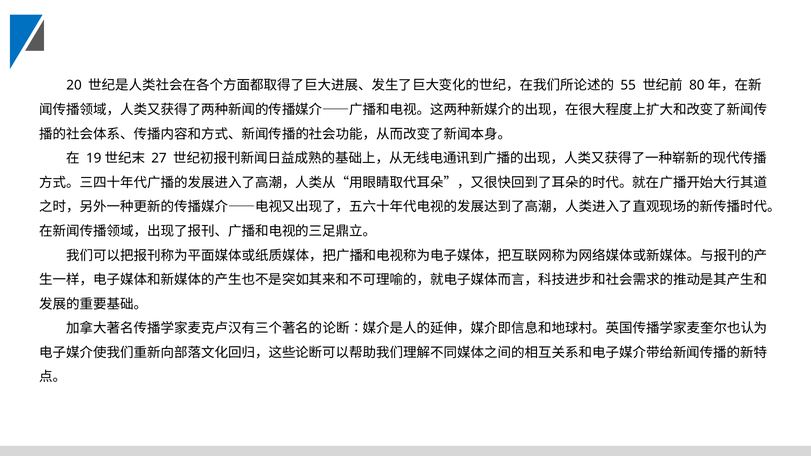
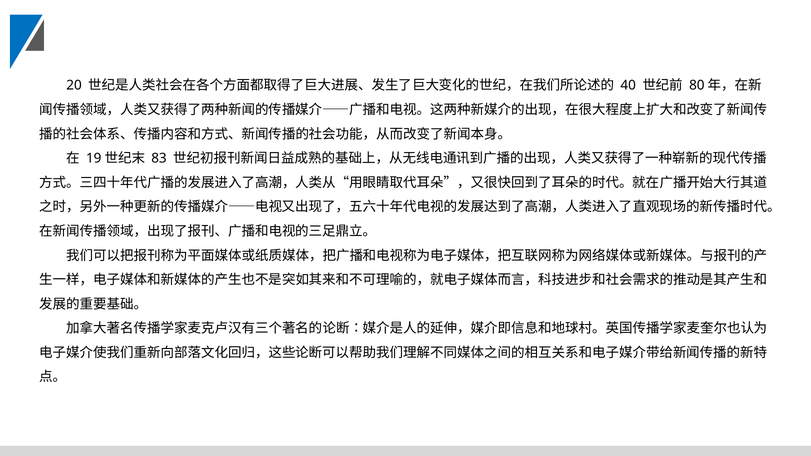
55: 55 -> 40 (628, 86)
27: 27 -> 83 (159, 158)
